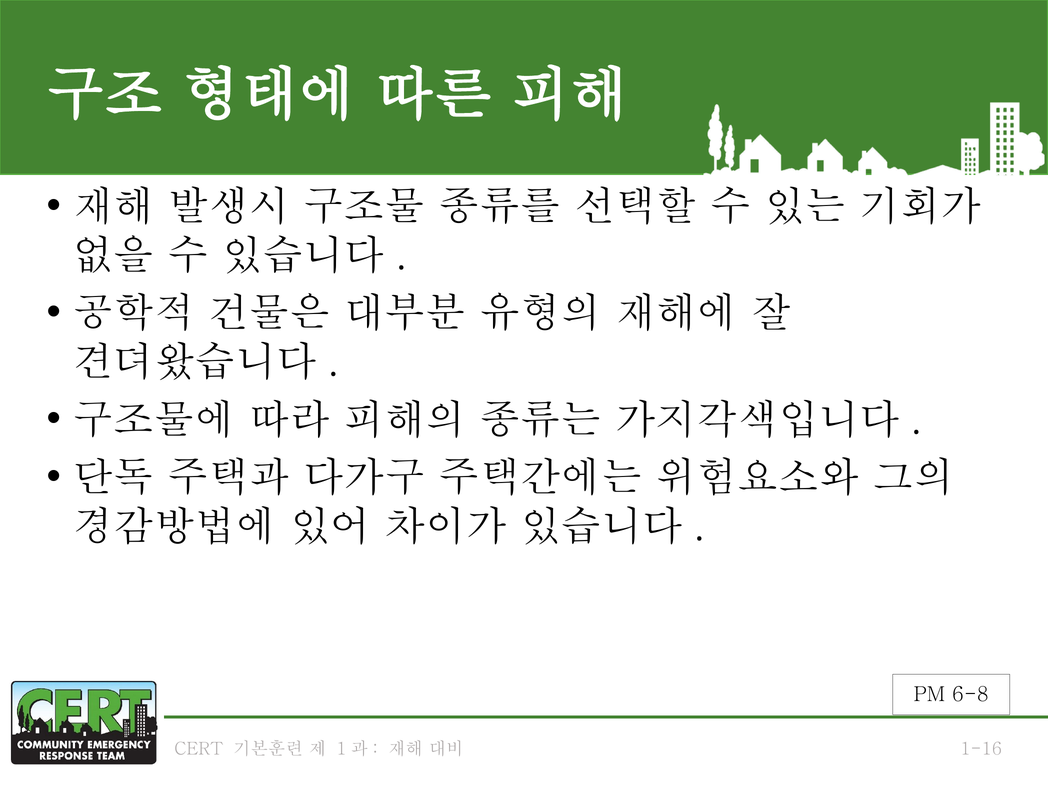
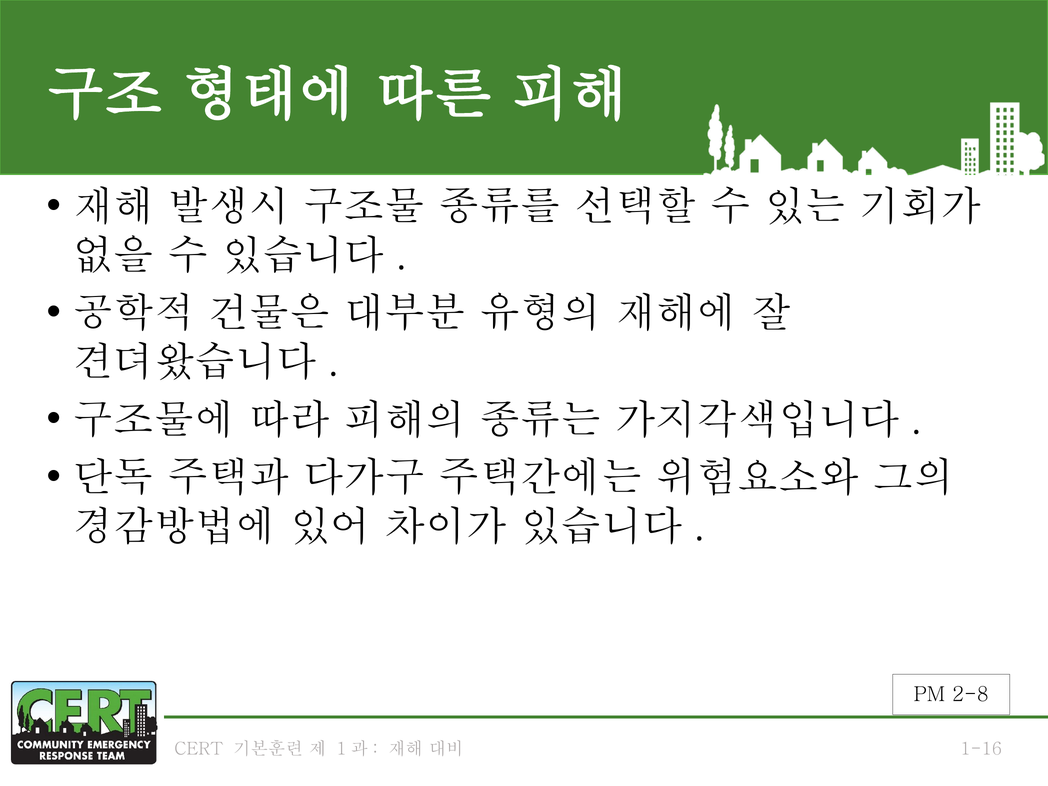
6-8: 6-8 -> 2-8 (970, 694)
